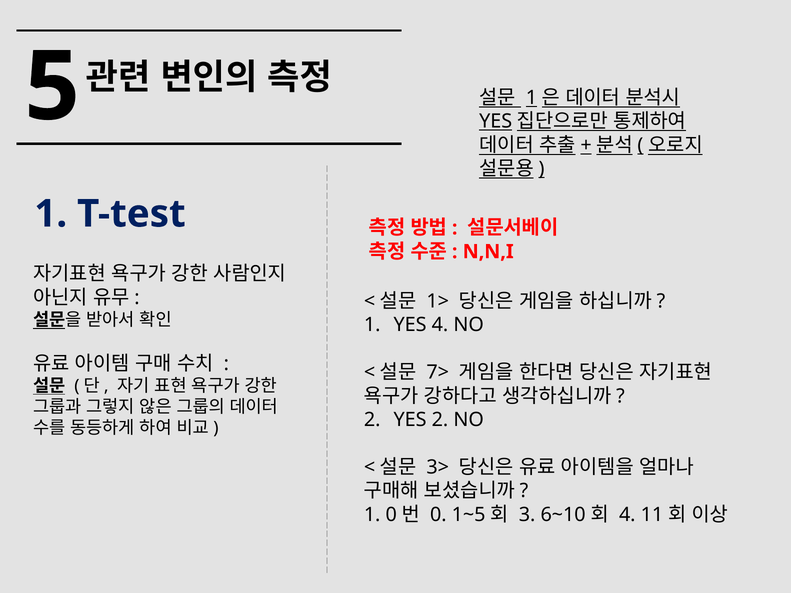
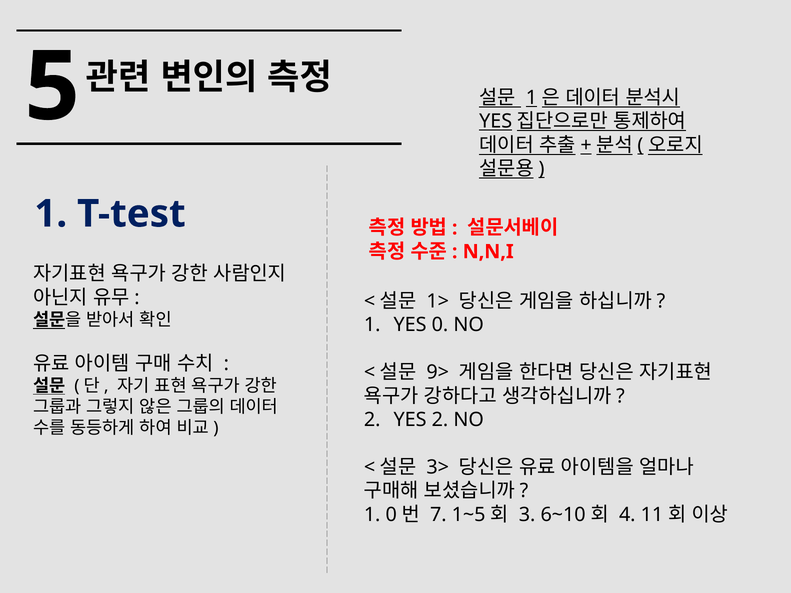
YES 4: 4 -> 0 (440, 325)
7>: 7> -> 9> (438, 372)
0: 0 -> 7 (438, 515)
